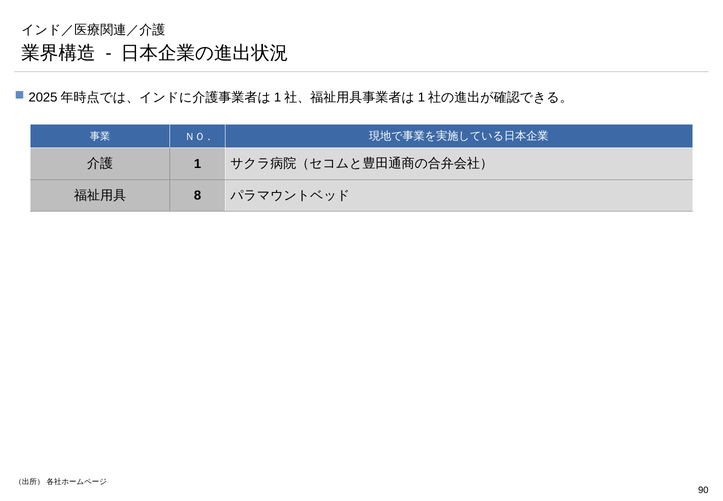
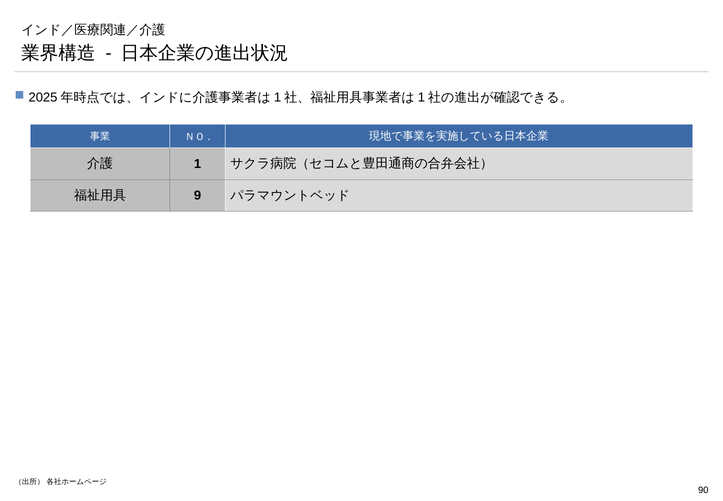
8: 8 -> 9 (197, 195)
